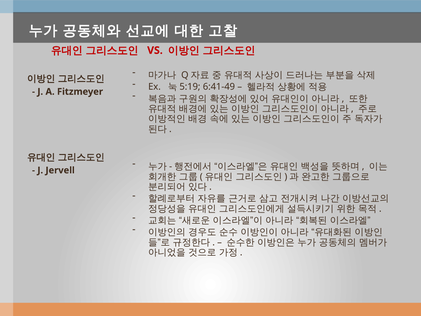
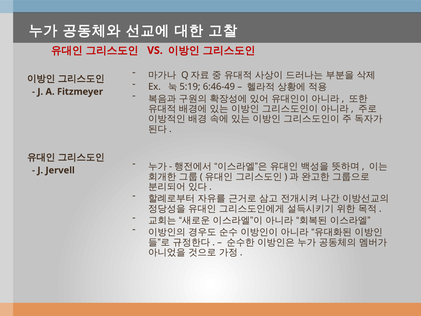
6:41-49: 6:41-49 -> 6:46-49 (219, 87)
